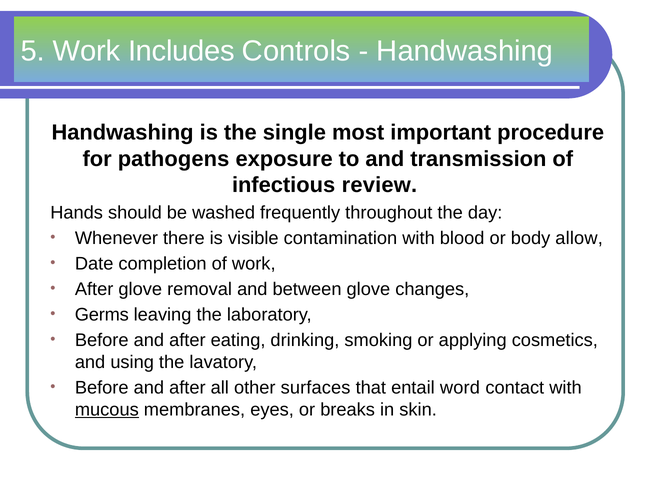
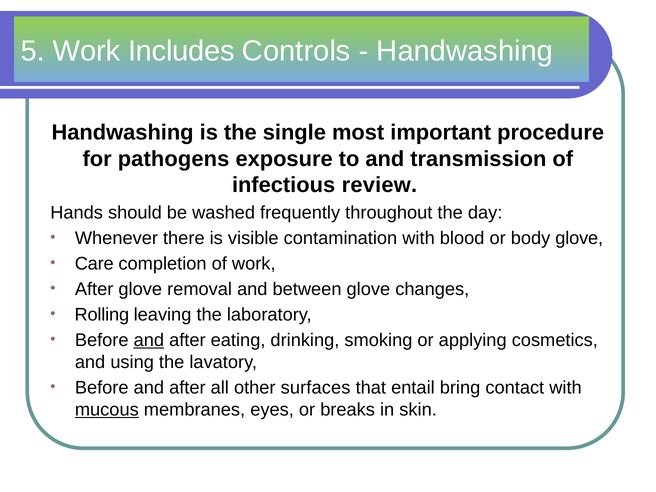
body allow: allow -> glove (579, 238)
Date: Date -> Care (94, 264)
Germs: Germs -> Rolling (102, 315)
and underline: none -> present (149, 340)
word: word -> bring (460, 388)
